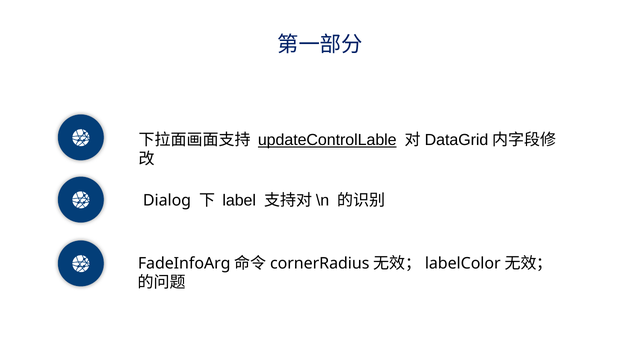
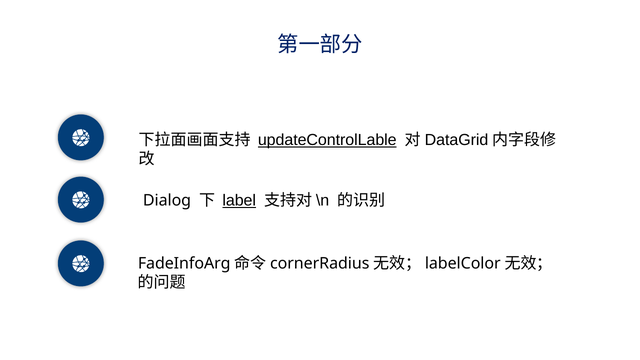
label underline: none -> present (239, 201)
